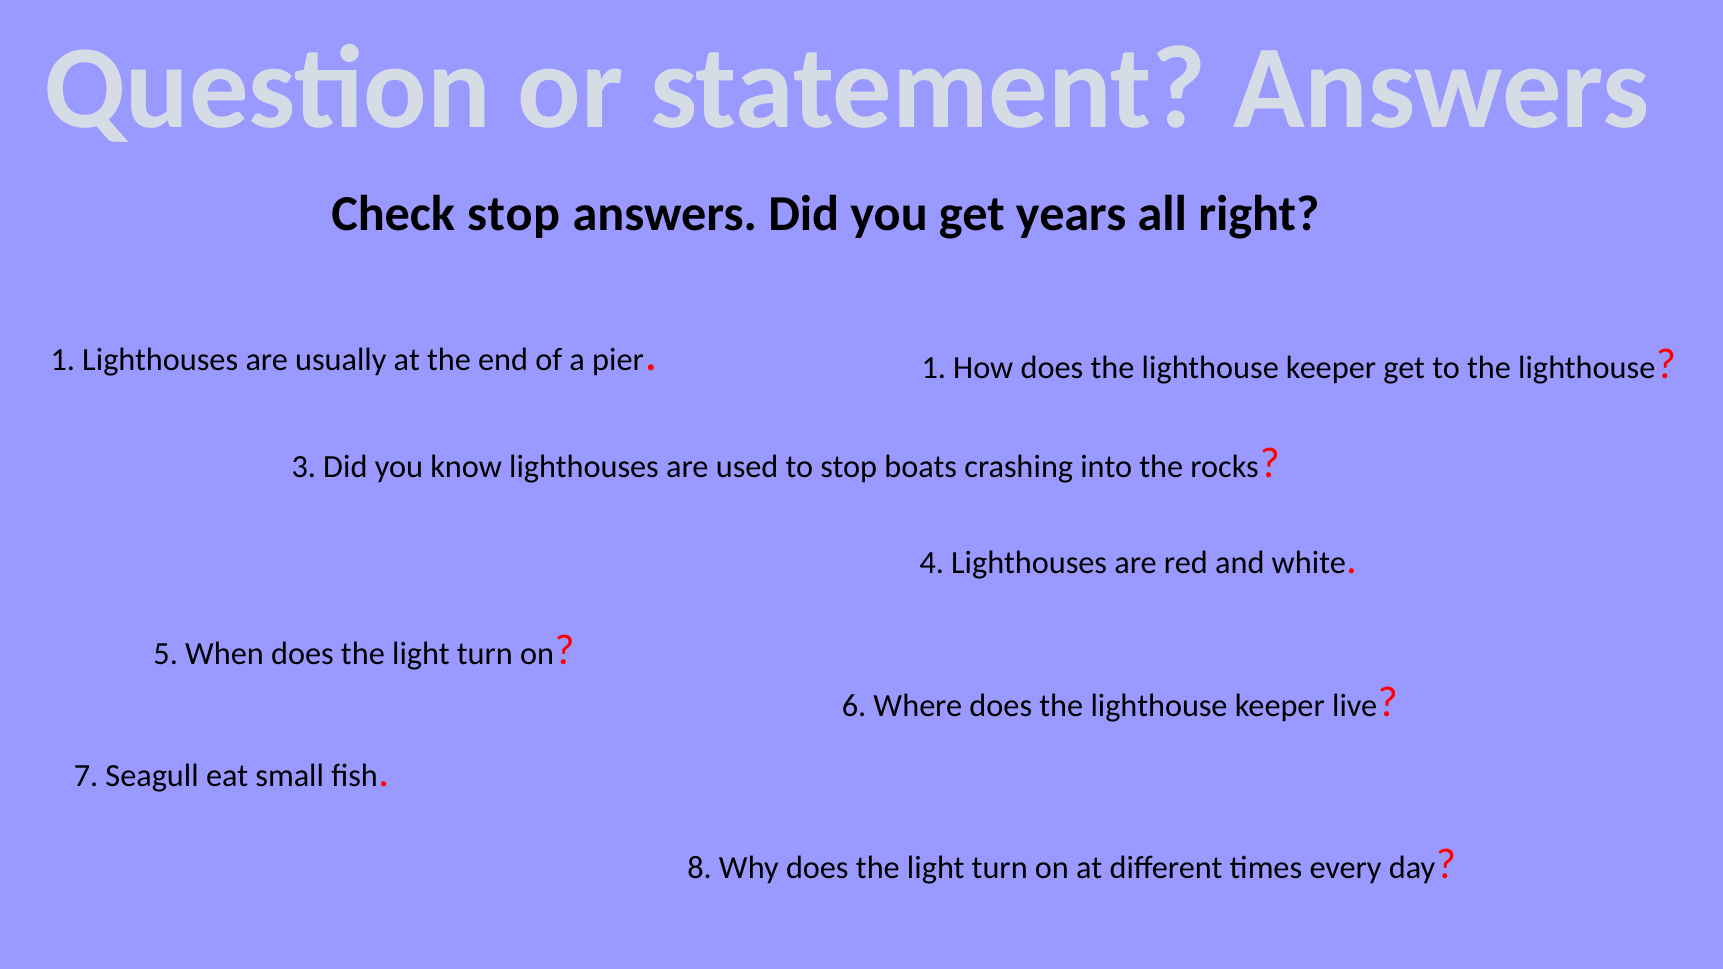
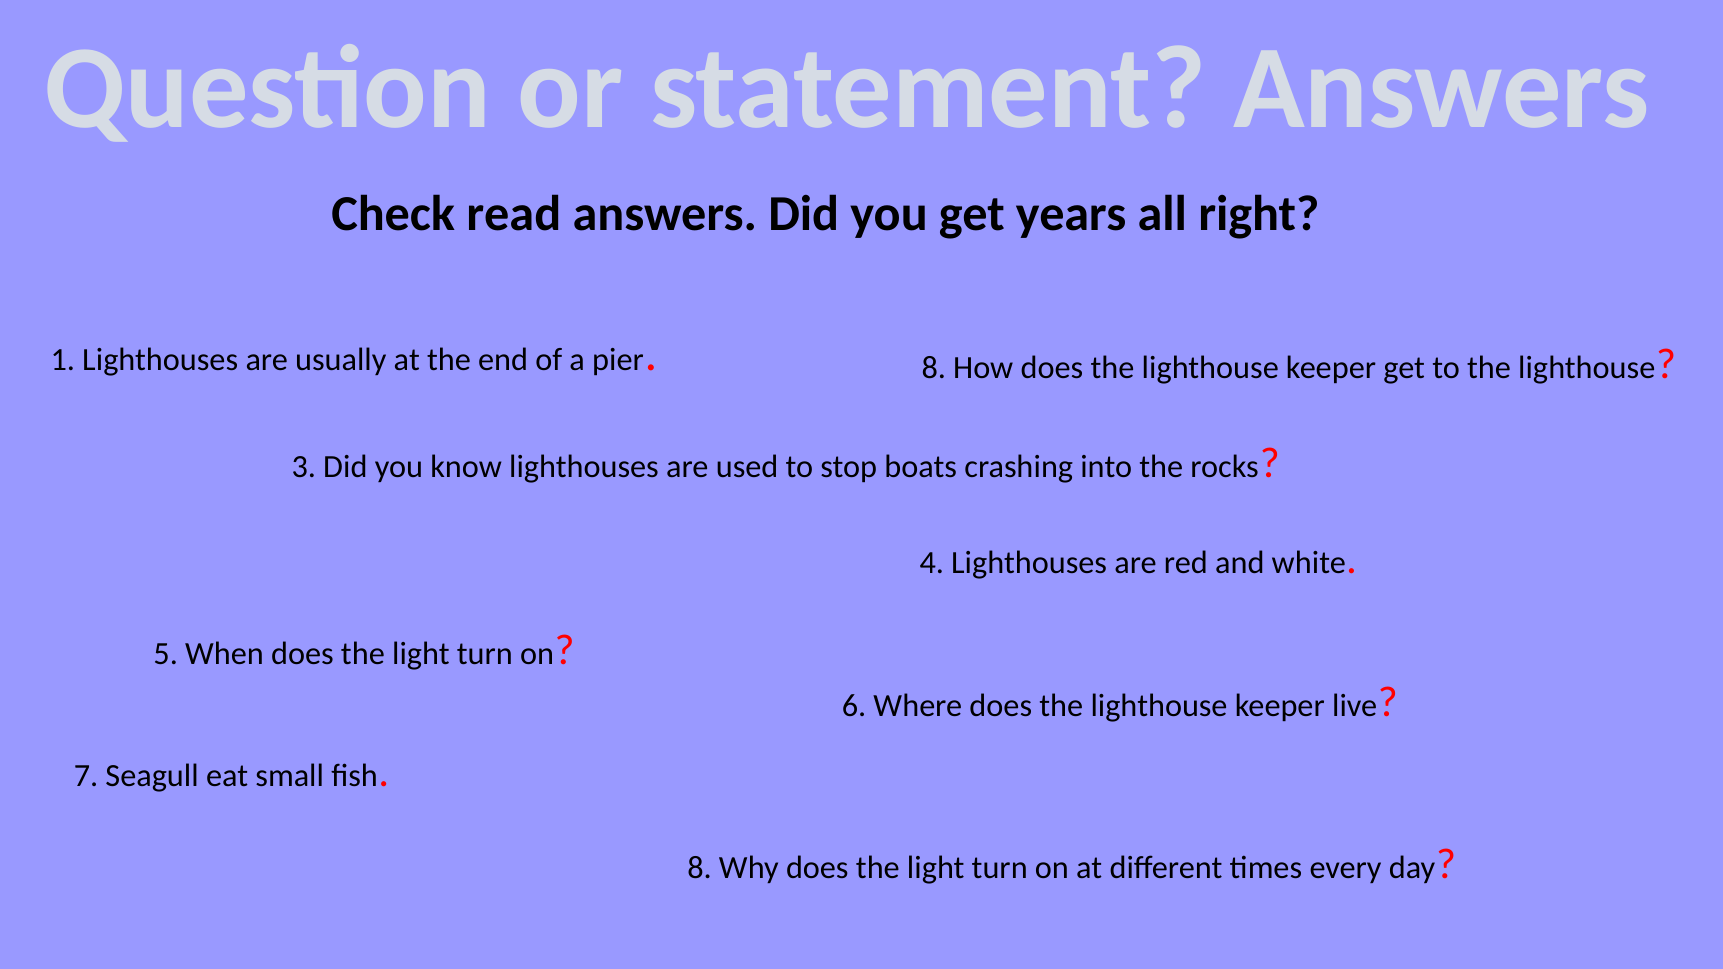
Check stop: stop -> read (514, 214)
1: 1 -> 8 (934, 368)
